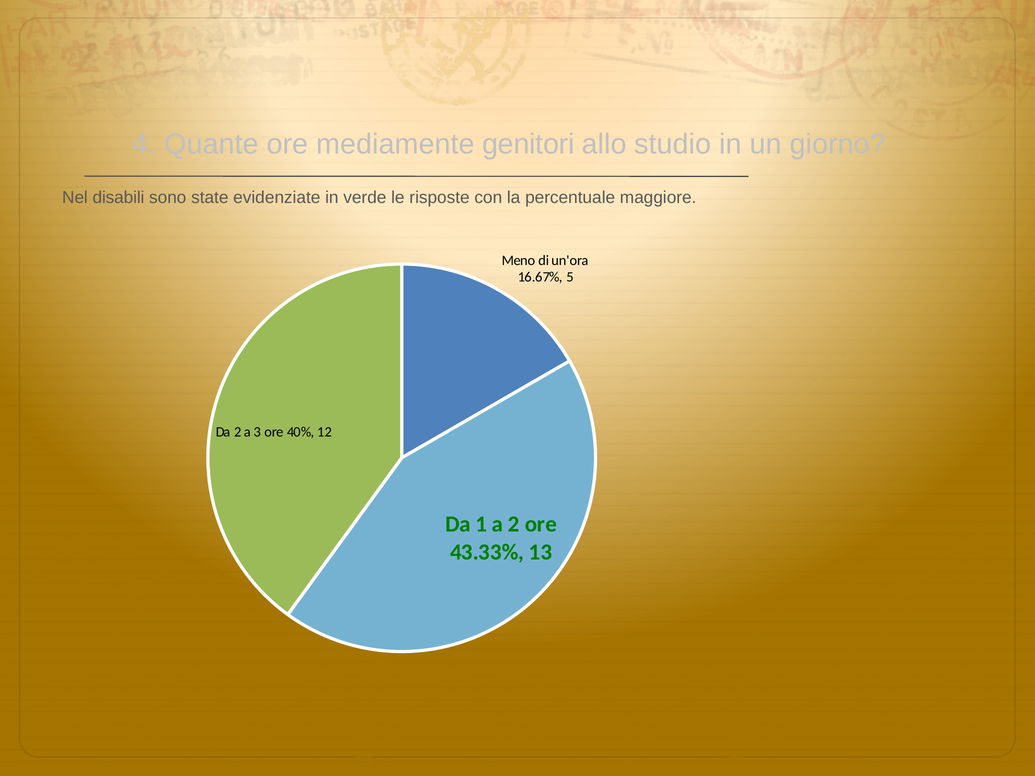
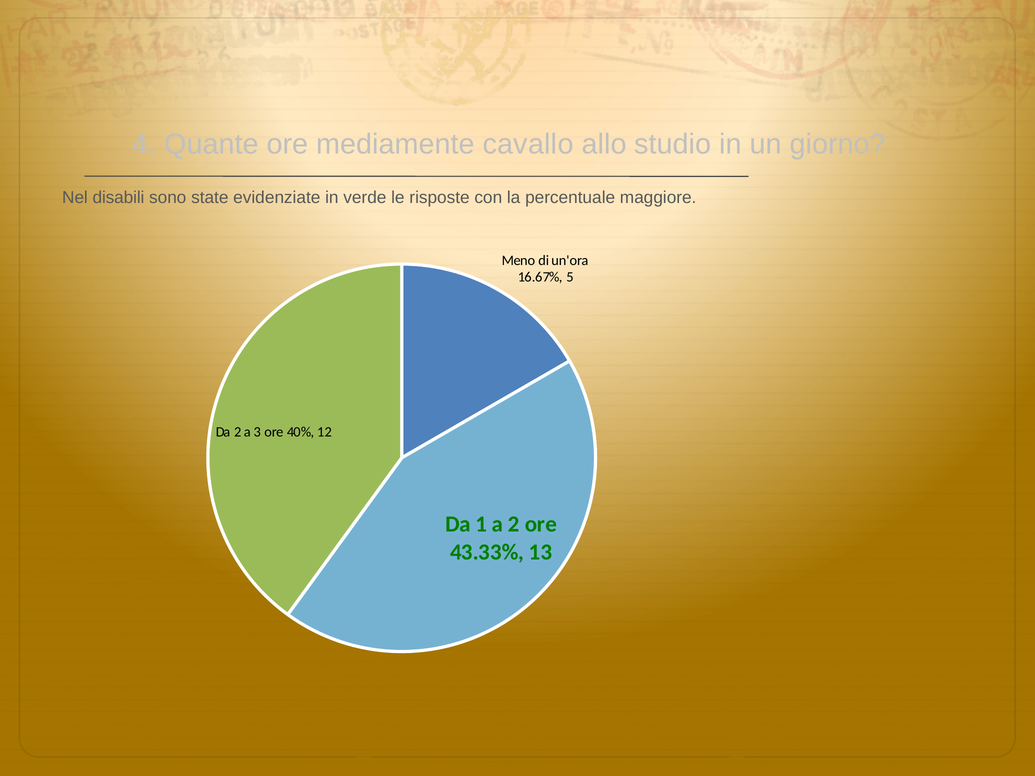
genitori: genitori -> cavallo (528, 144)
